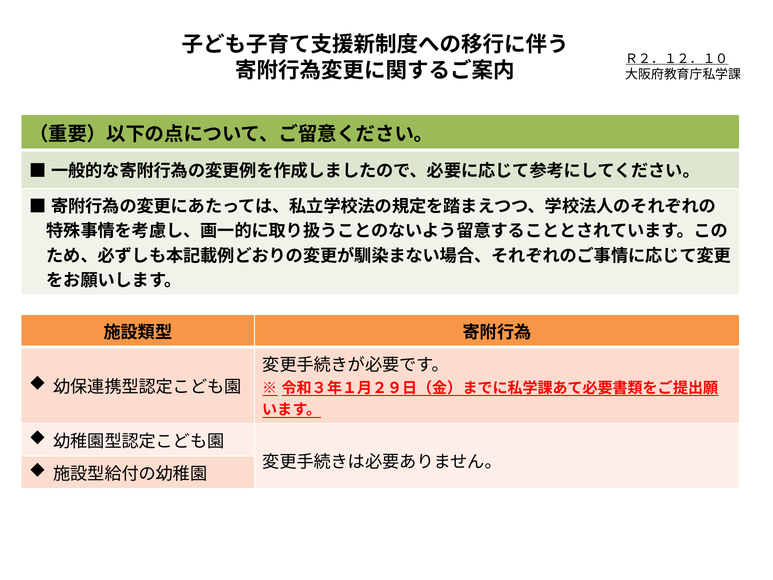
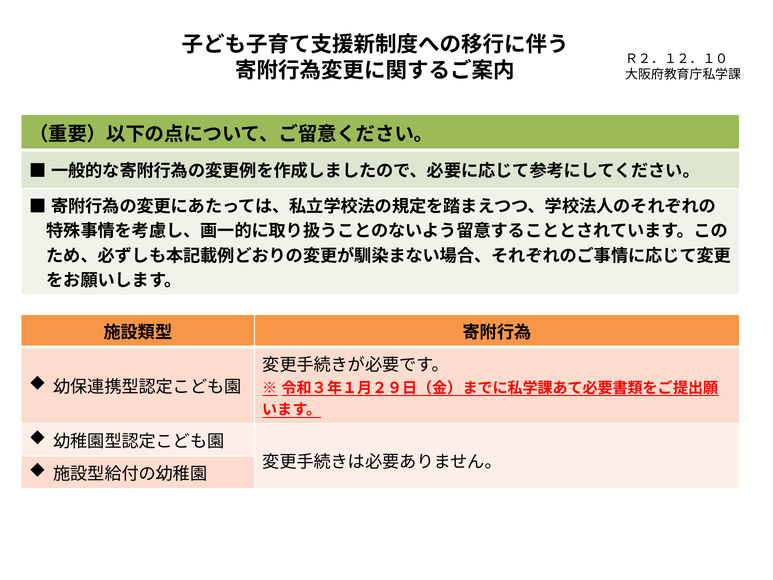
Ｒ２．１２．１０ underline: present -> none (677, 59)
